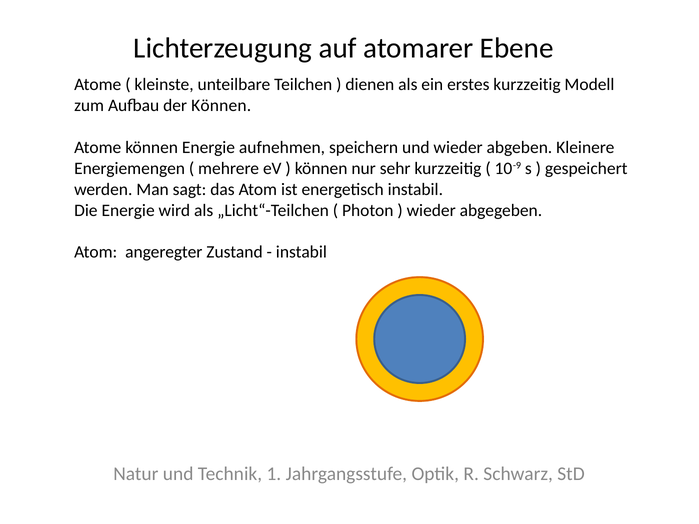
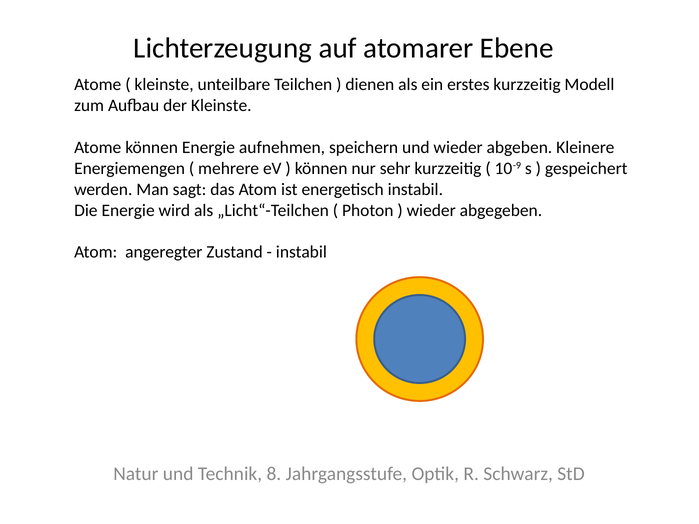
der Können: Können -> Kleinste (221, 106)
1: 1 -> 8 (274, 474)
